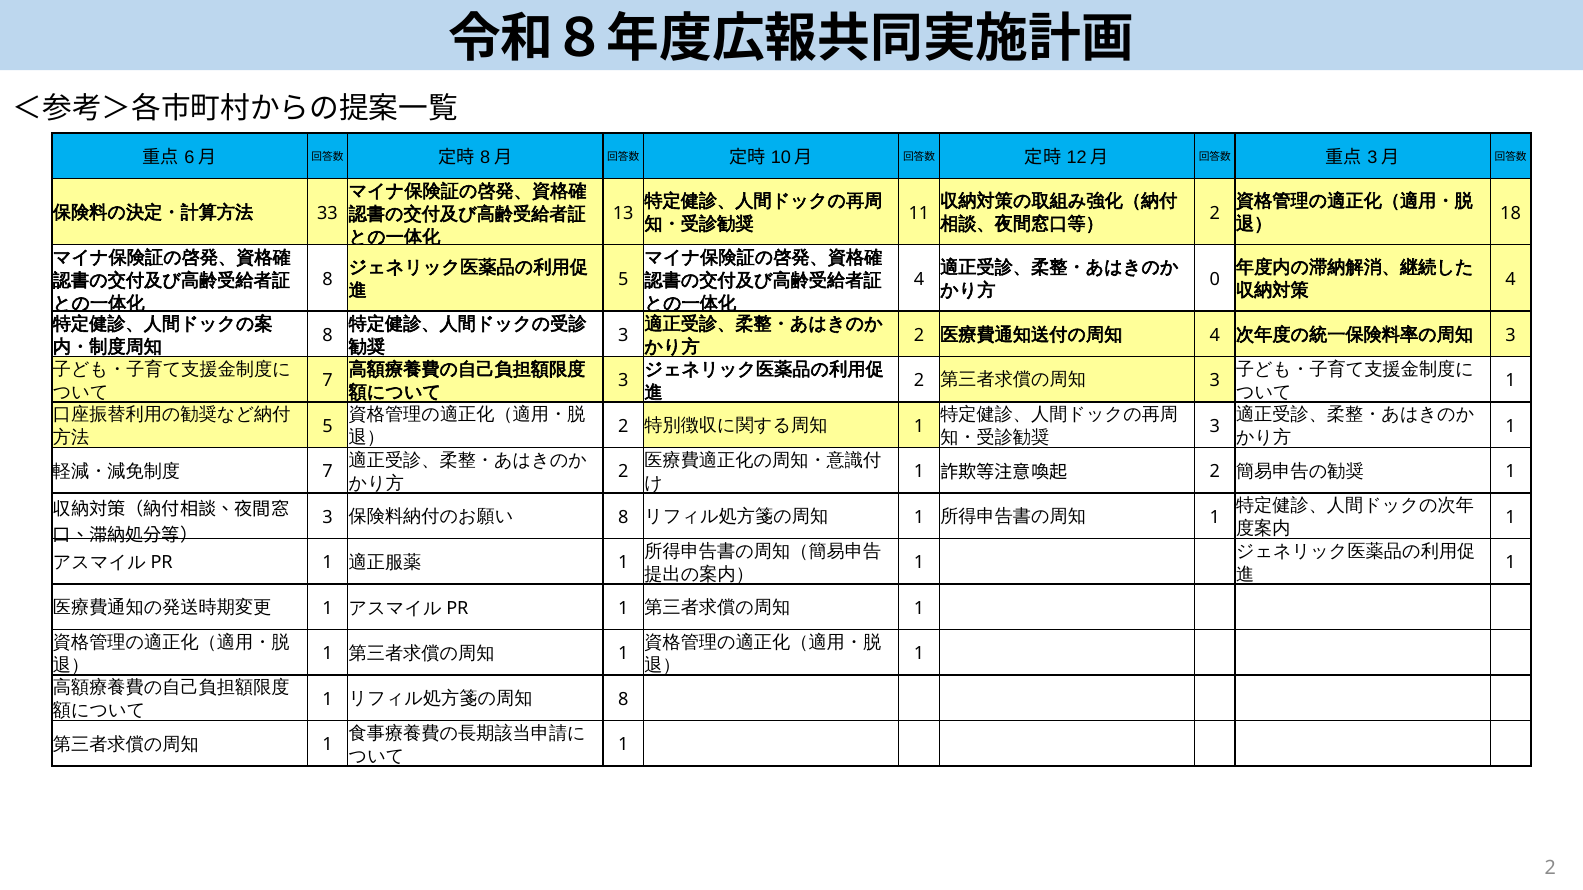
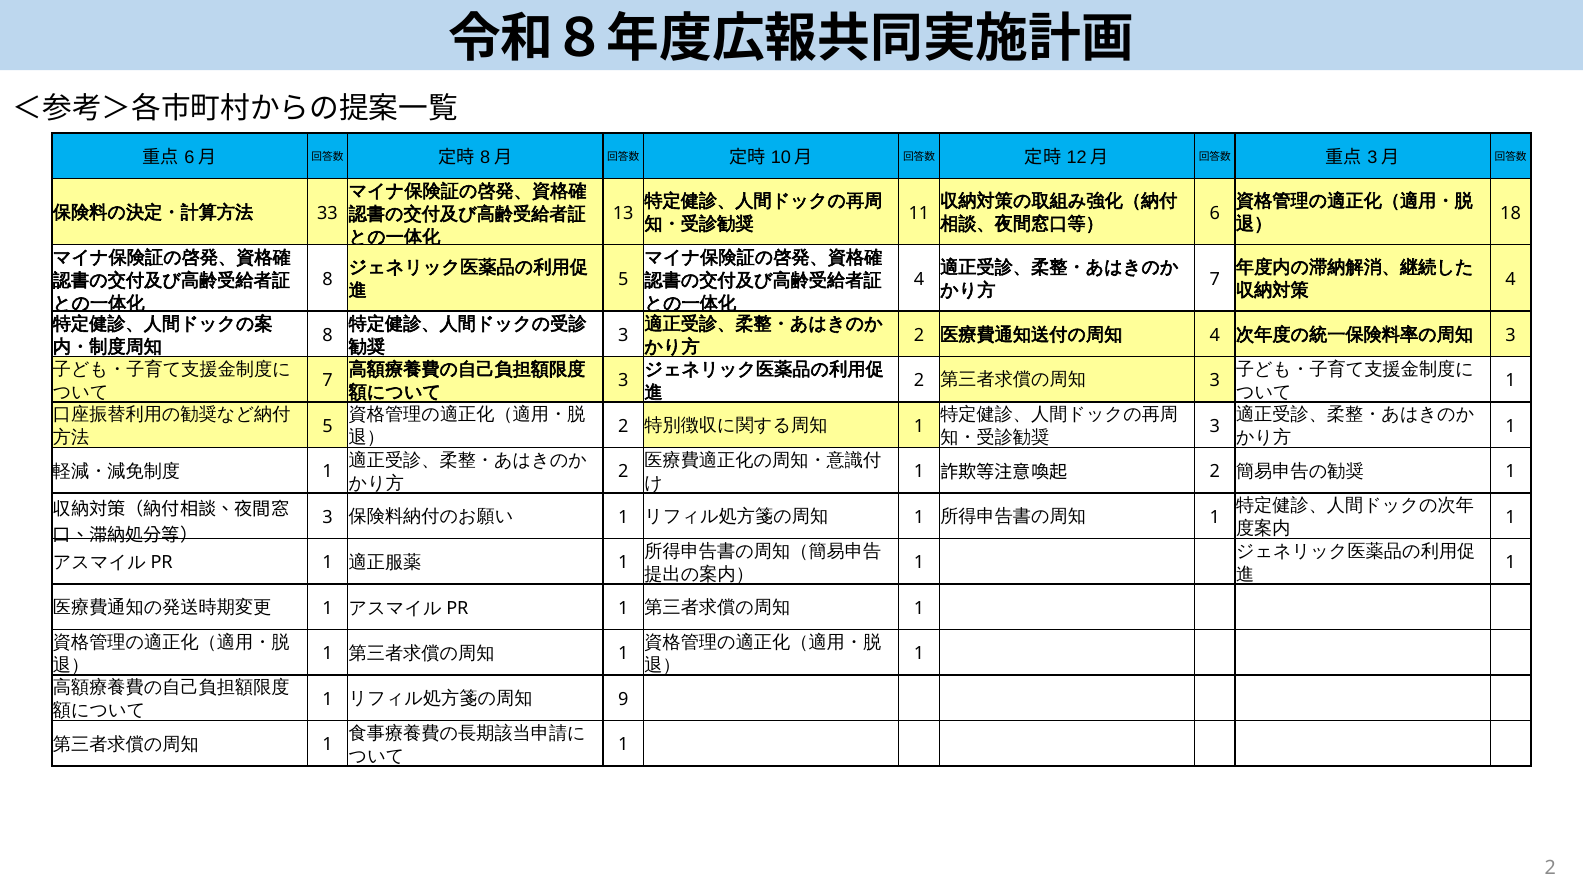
2: 2 -> 6 (1215, 213)
0: 0 -> 7 (1215, 280)
7: 7 -> 1 (328, 472)
8: 8 -> 1 (623, 518)
8: 8 -> 9 (623, 700)
